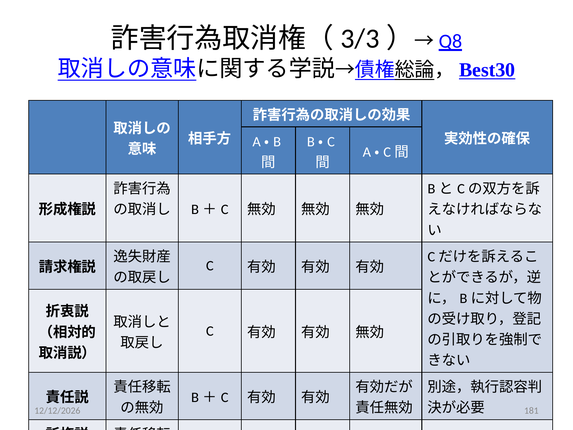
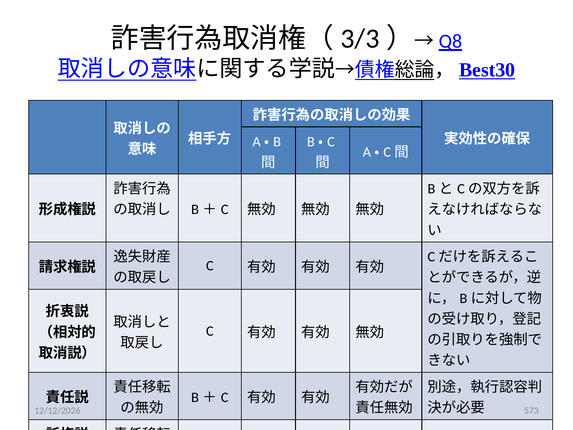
181: 181 -> 573 (531, 410)
